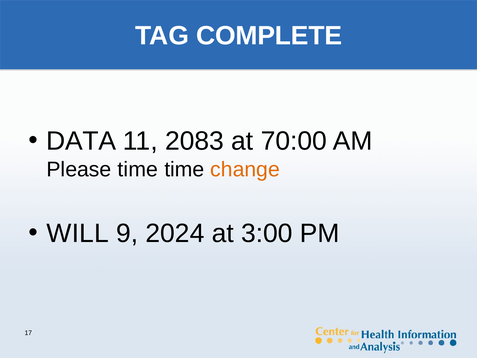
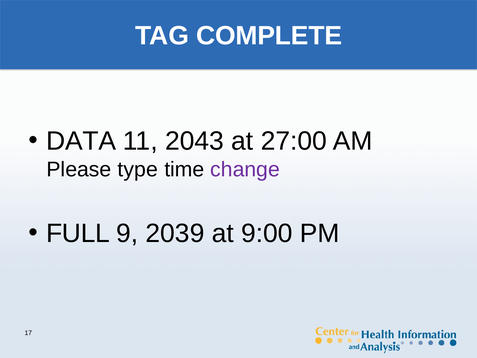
2083: 2083 -> 2043 (194, 141)
70:00: 70:00 -> 27:00 (294, 141)
Please time: time -> type (138, 169)
change colour: orange -> purple (245, 169)
WILL: WILL -> FULL (78, 233)
2024: 2024 -> 2039 (175, 233)
3:00: 3:00 -> 9:00 (267, 233)
